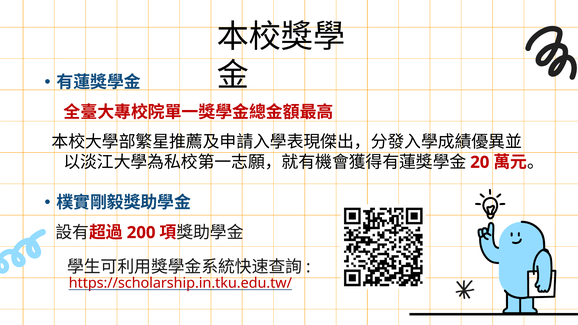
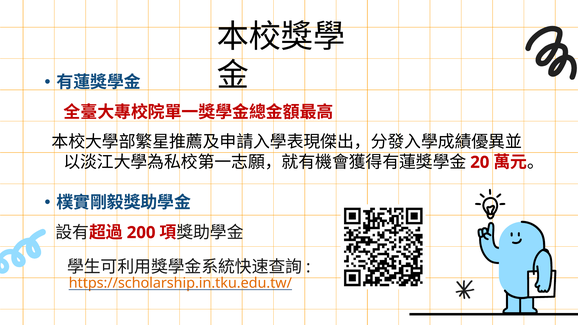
https://scholarship.in.tku.edu.tw/ colour: red -> orange (180, 283)
